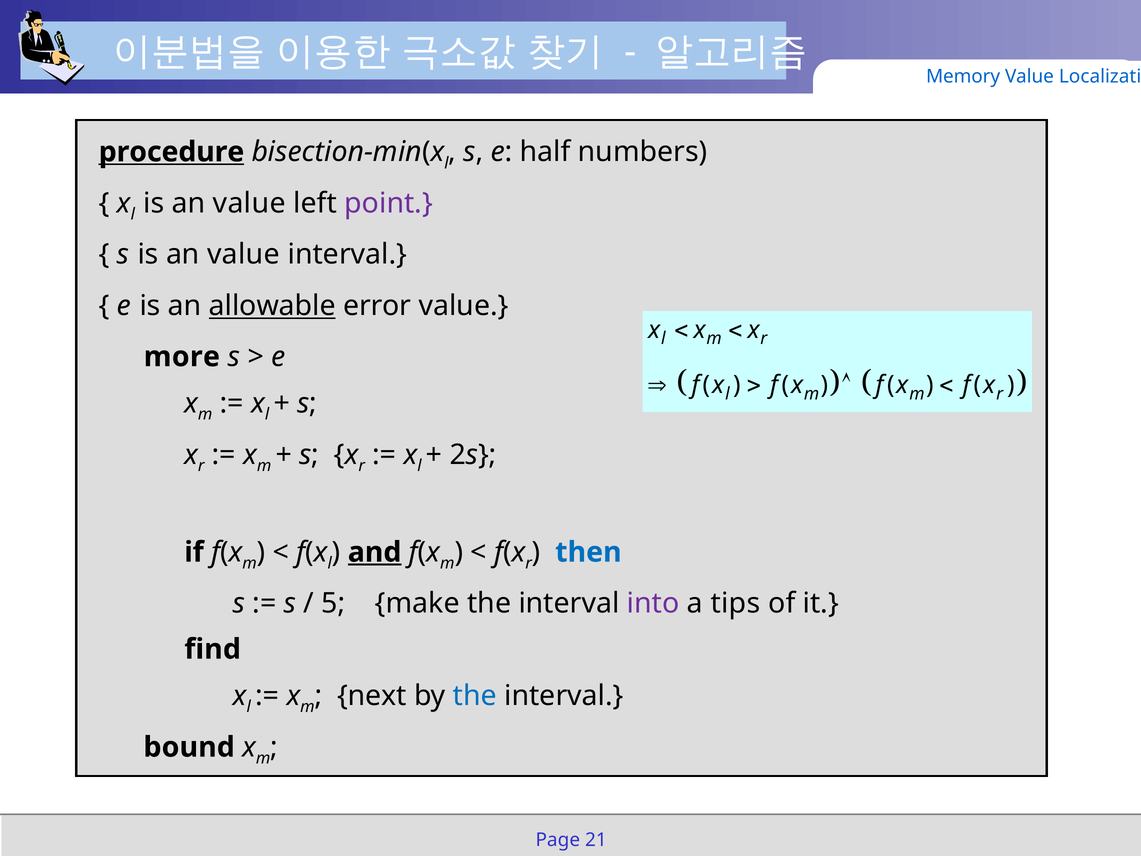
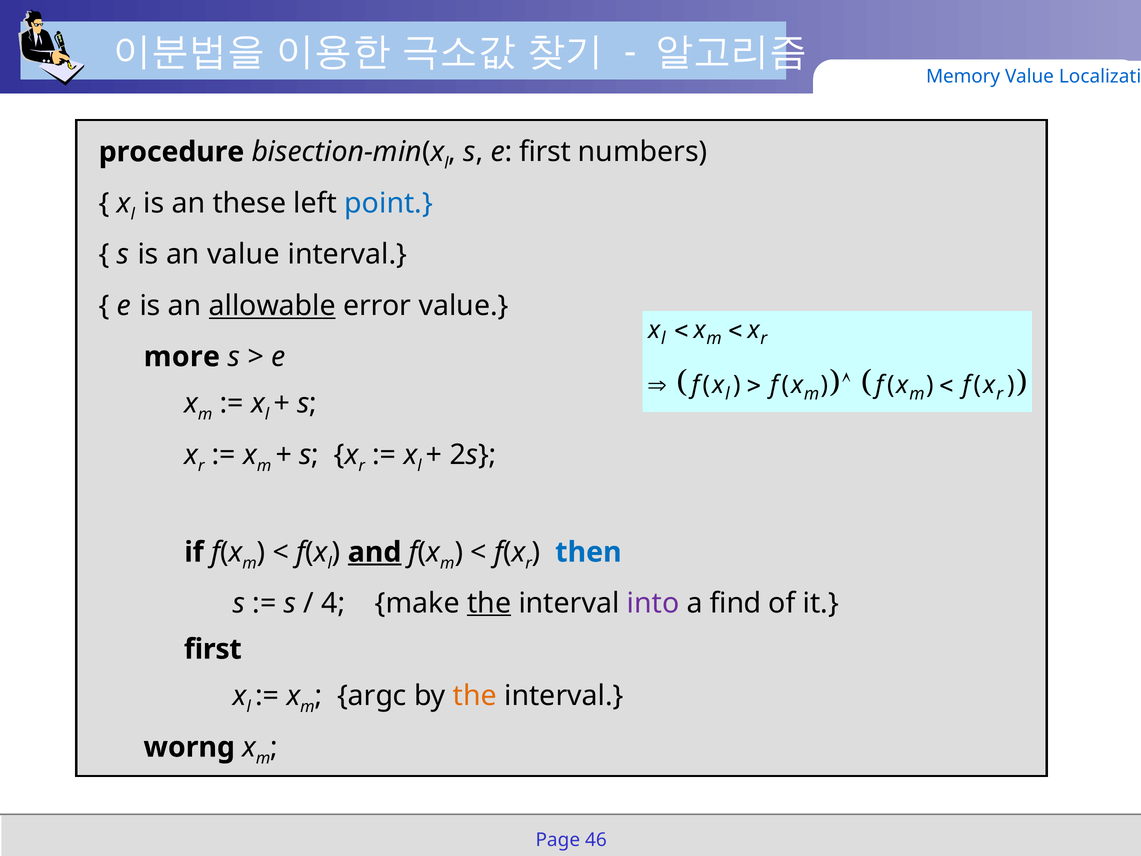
procedure underline: present -> none (171, 152)
e half: half -> first (545, 152)
value: value -> these (249, 203)
point colour: purple -> blue (389, 203)
5: 5 -> 4 (333, 603)
the underline: none -> present (489, 603)
tips: tips -> find (736, 603)
find: find -> first (213, 649)
next: next -> argc (372, 696)
the colour: blue -> orange (475, 696)
bound: bound -> worng (189, 747)
21: 21 -> 46 (596, 840)
